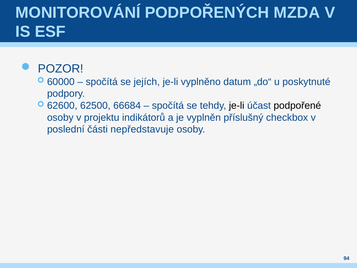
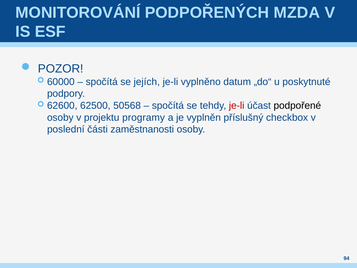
66684: 66684 -> 50568 (127, 106)
je-li colour: black -> red (237, 106)
indikátorů: indikátorů -> programy (144, 117)
nepředstavuje: nepředstavuje -> zaměstnanosti (142, 129)
